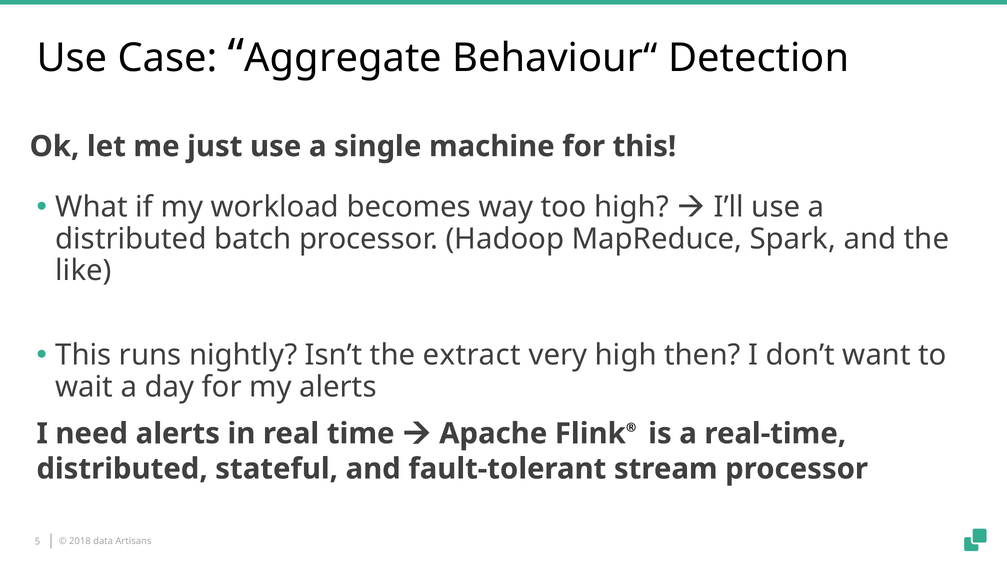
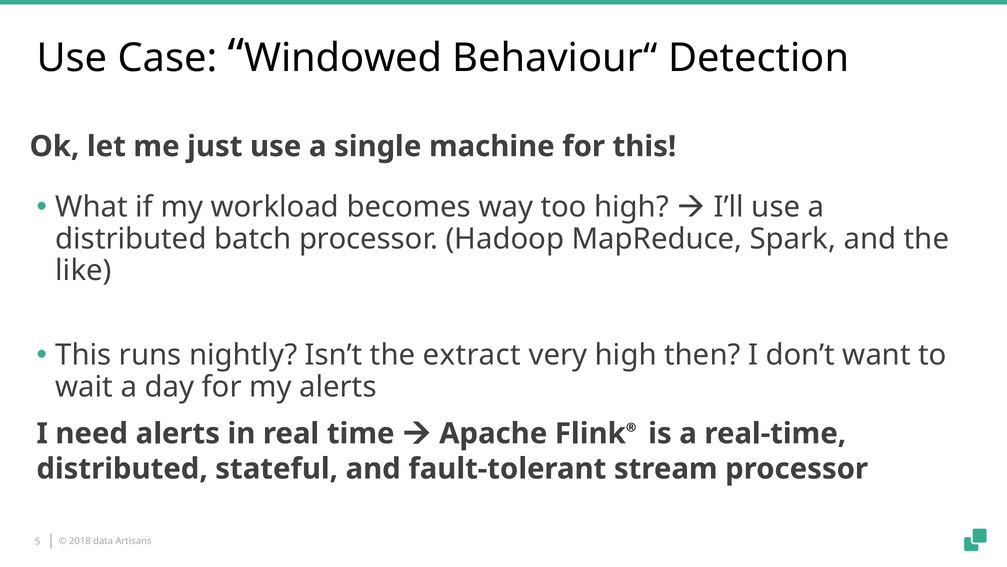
Aggregate: Aggregate -> Windowed (343, 58)
